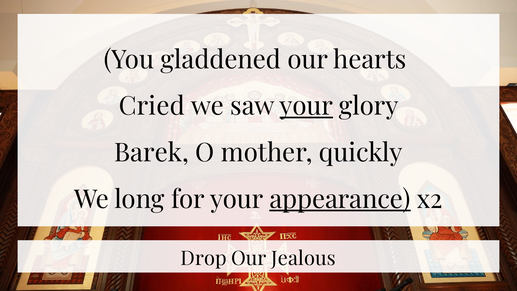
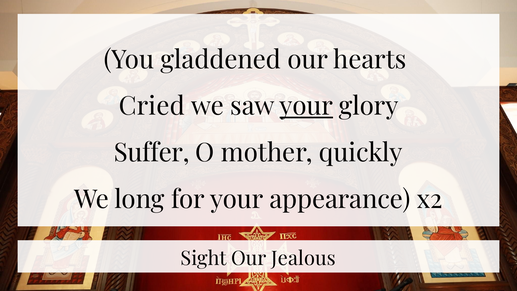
Barek: Barek -> Suffer (152, 153)
appearance underline: present -> none (340, 199)
Drop: Drop -> Sight (204, 259)
